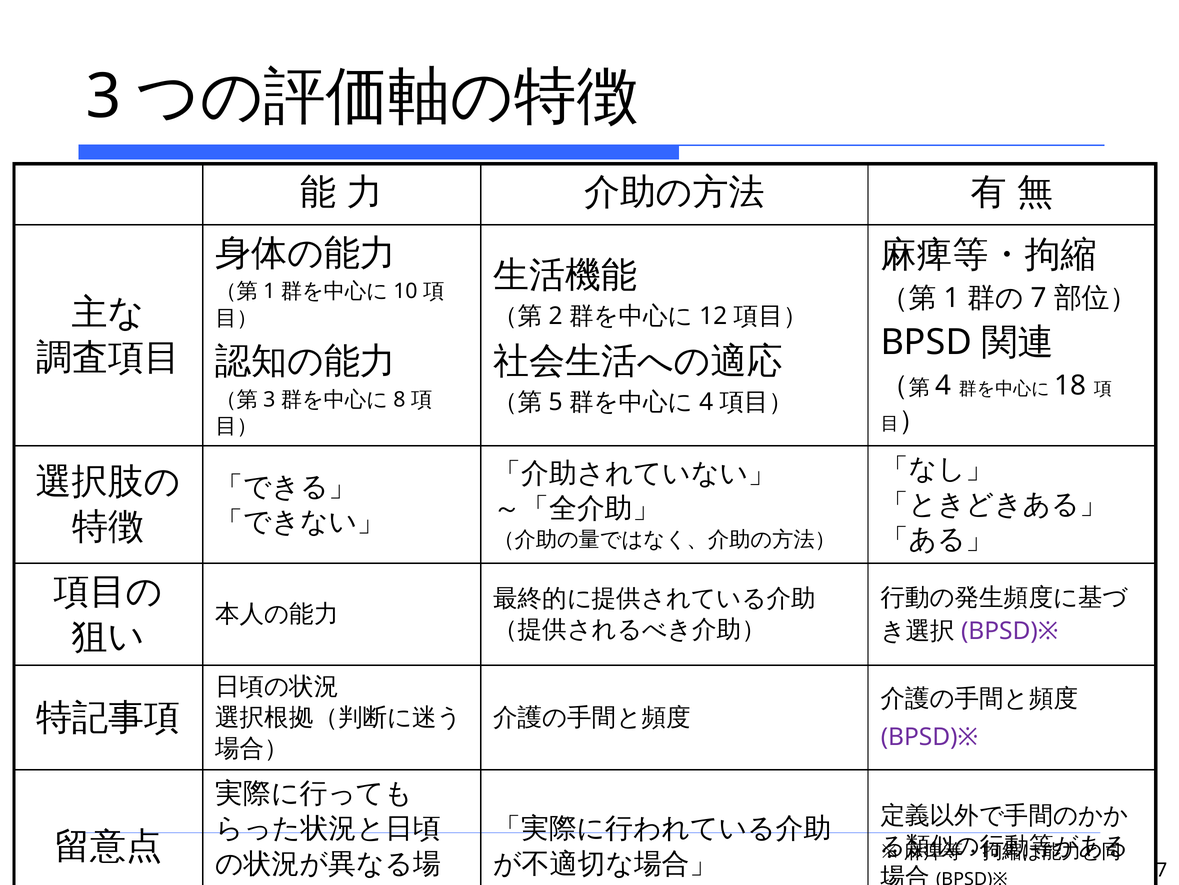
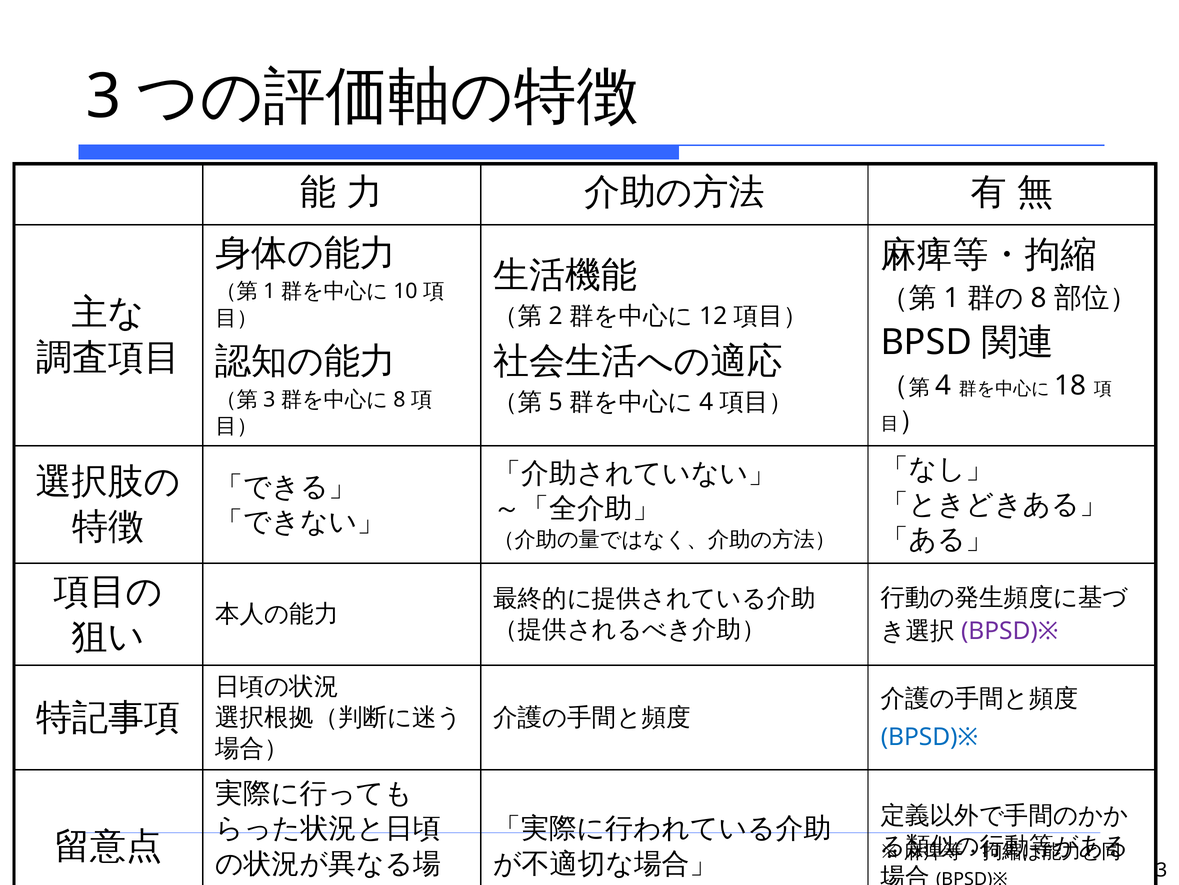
7: 7 -> 8 (1038, 298)
BPSD)※ colour: purple -> blue (929, 736)
7: 7 -> 3 (1162, 870)
